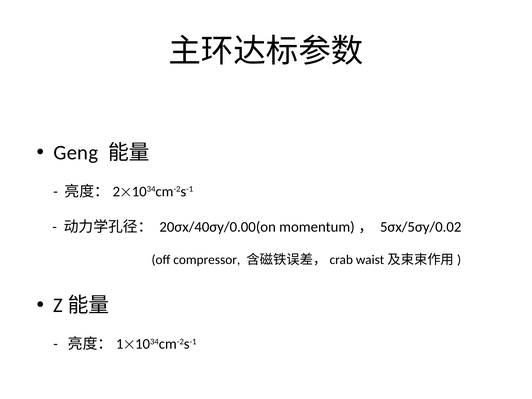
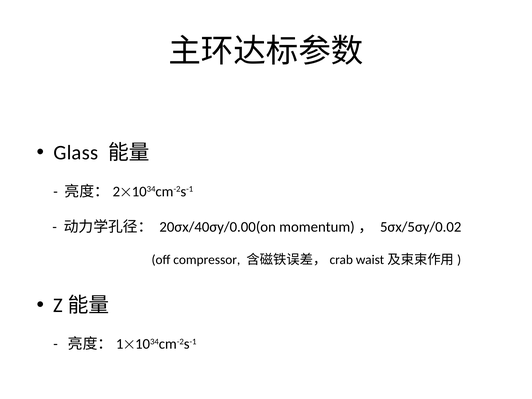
Geng: Geng -> Glass (76, 153)
